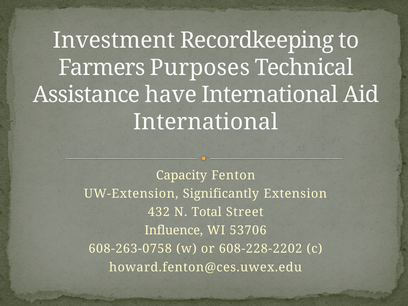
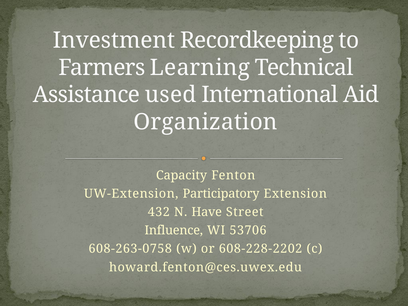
Purposes: Purposes -> Learning (200, 68)
have: have -> used (171, 95)
International: International -> Organization (206, 122)
Significantly: Significantly -> Participatory (221, 194)
Total: Total -> Have (207, 212)
